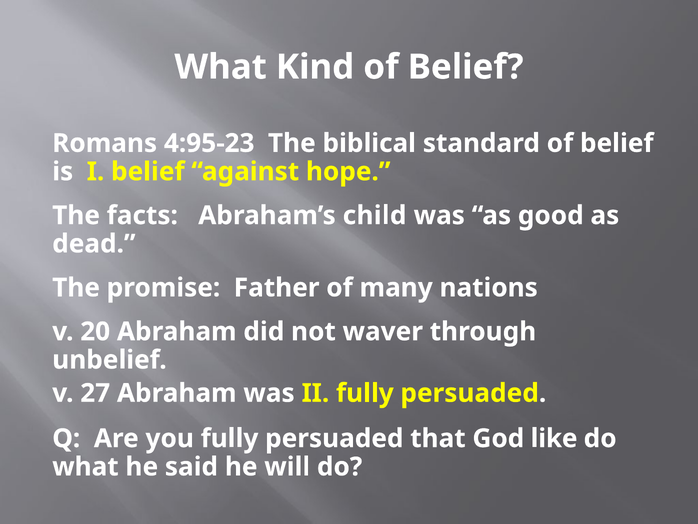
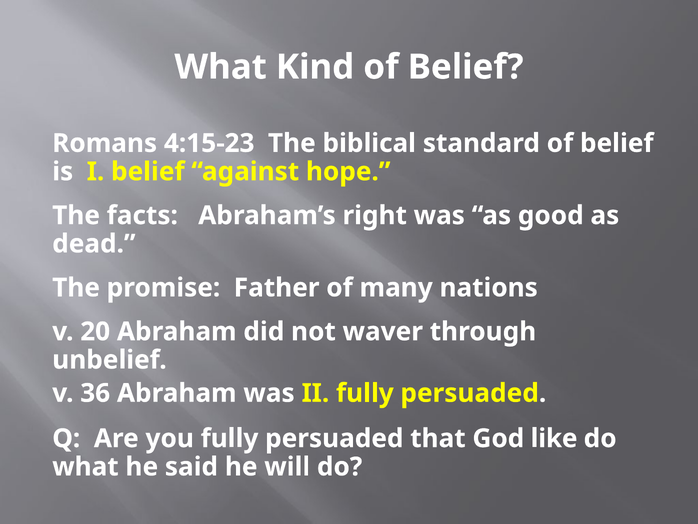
4:95-23: 4:95-23 -> 4:15-23 (209, 143)
child: child -> right (375, 215)
27: 27 -> 36 (95, 393)
